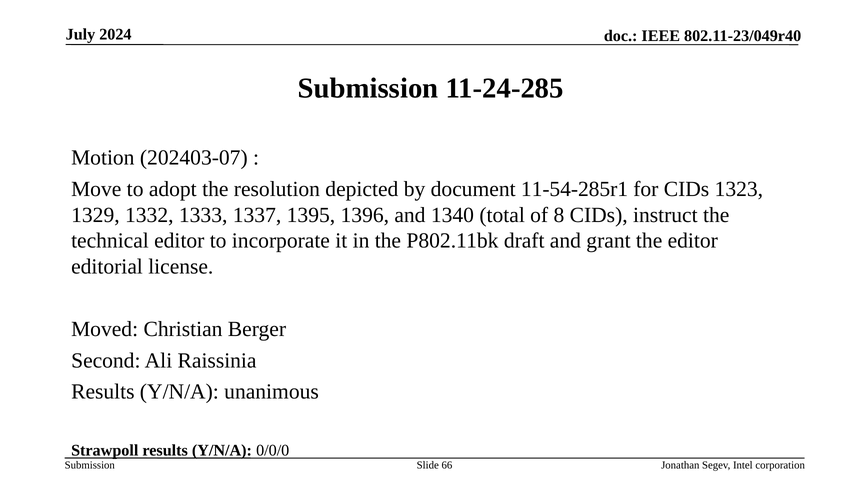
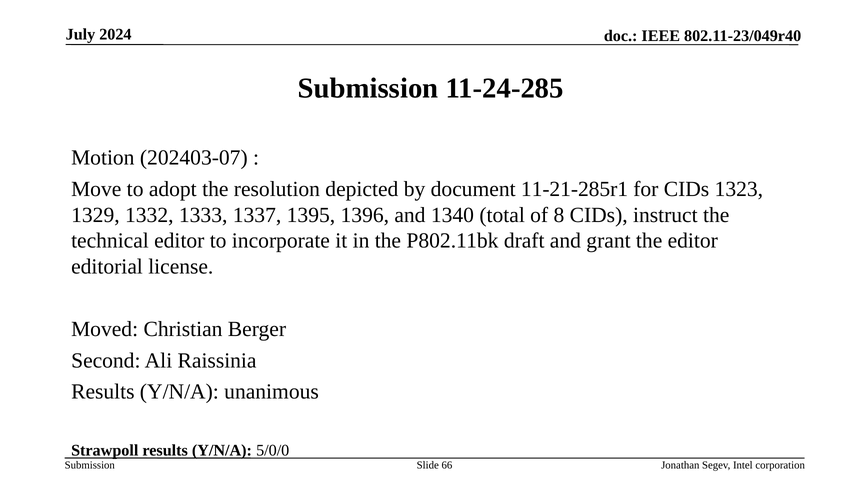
11-54-285r1: 11-54-285r1 -> 11-21-285r1 (575, 189)
0/0/0: 0/0/0 -> 5/0/0 (273, 451)
